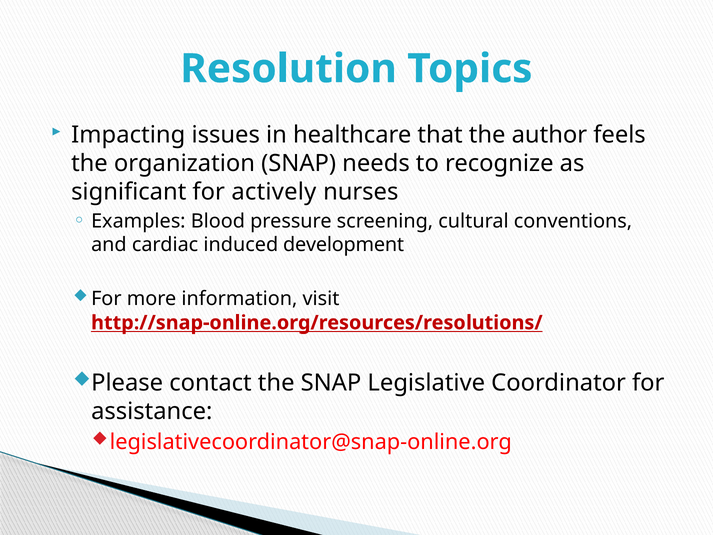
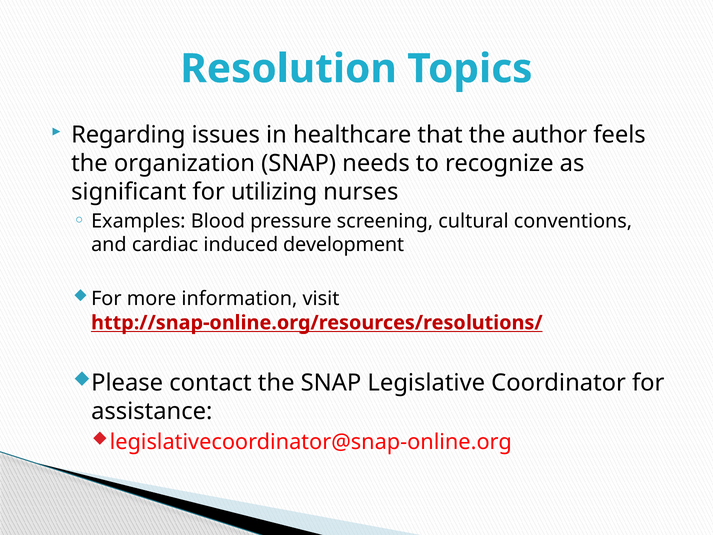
Impacting: Impacting -> Regarding (128, 135)
actively: actively -> utilizing (274, 192)
